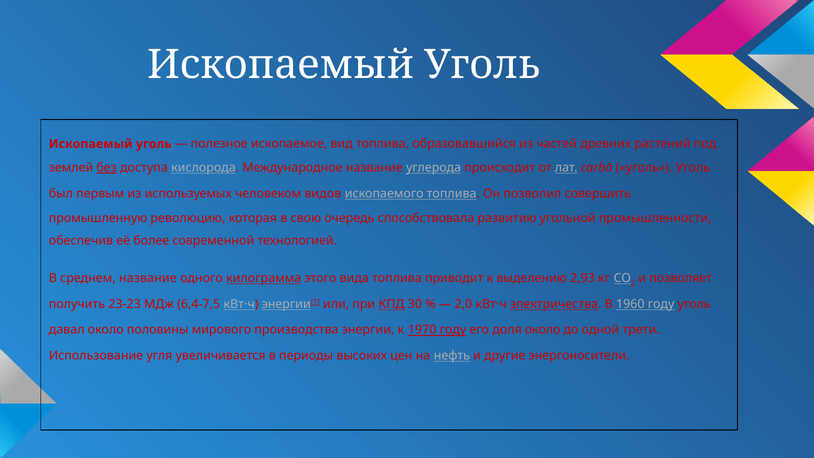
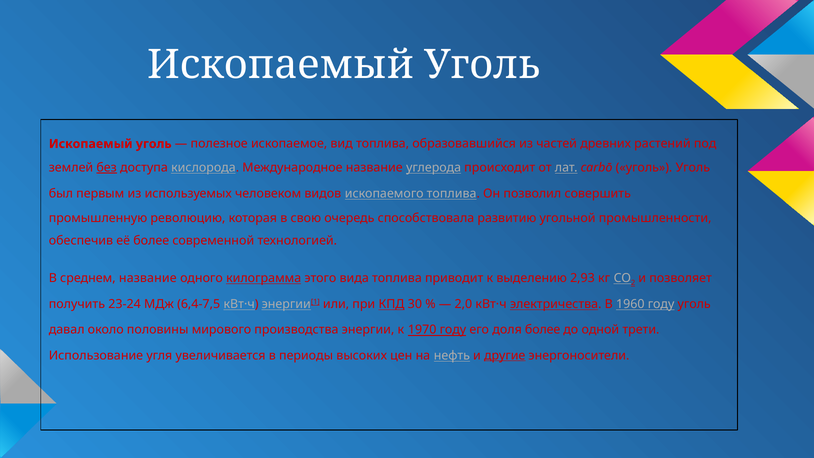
23-23: 23-23 -> 23-24 (125, 304)
доля около: около -> более (543, 330)
другие underline: none -> present (505, 355)
